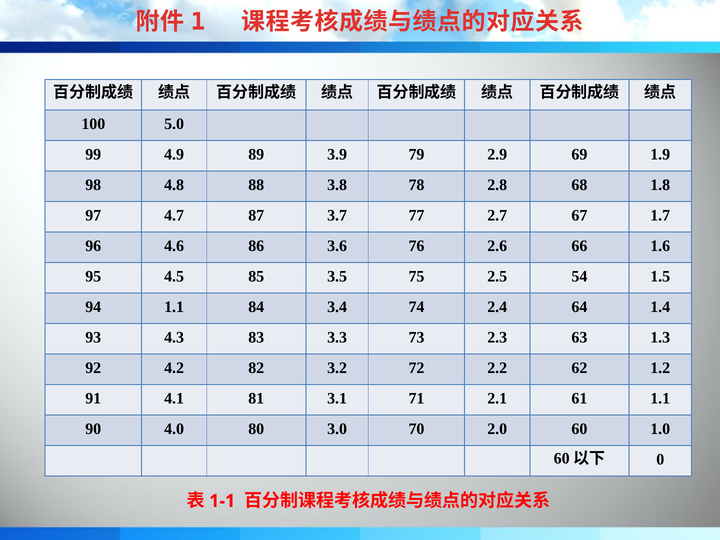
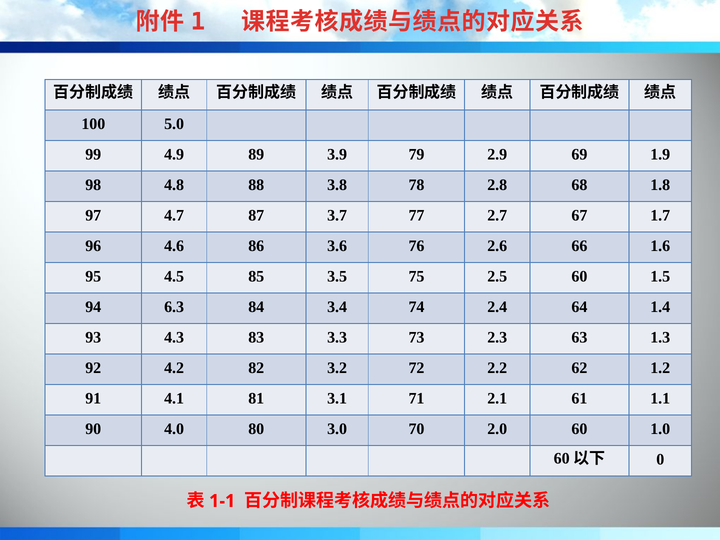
2.5 54: 54 -> 60 (579, 277)
94 1.1: 1.1 -> 6.3 (174, 307)
